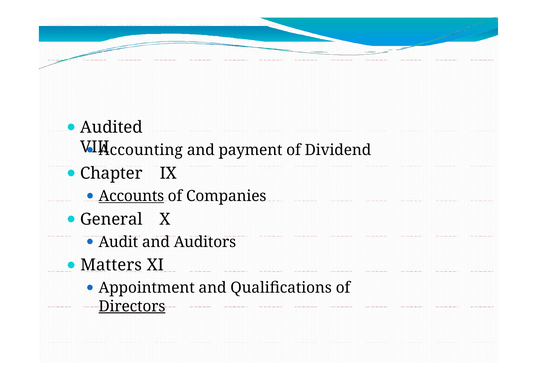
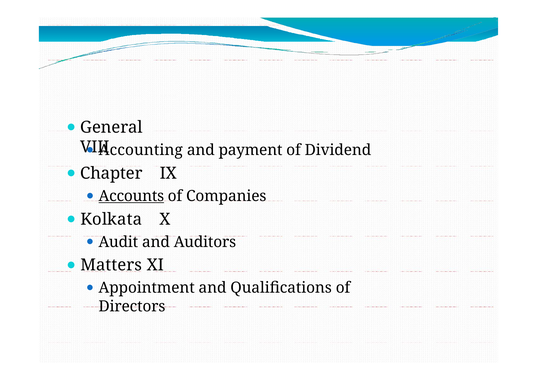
Audited: Audited -> General (111, 127)
General: General -> Kolkata (111, 219)
Directors underline: present -> none (132, 306)
